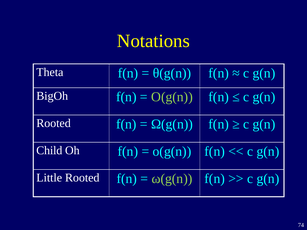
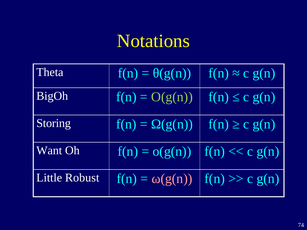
Rooted: Rooted -> Storing (54, 123)
Child: Child -> Want (49, 151)
Little Rooted: Rooted -> Robust (82, 178)
ω(g(n colour: light green -> pink (172, 179)
